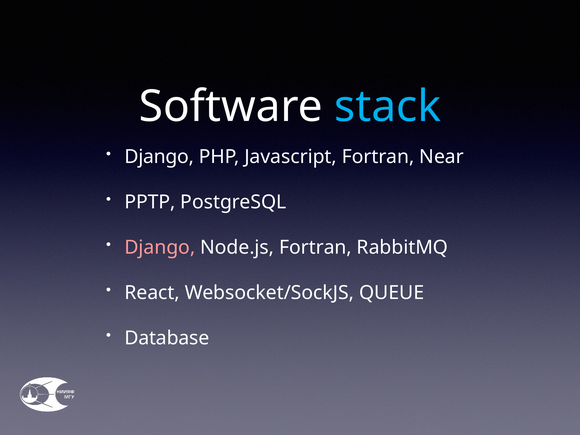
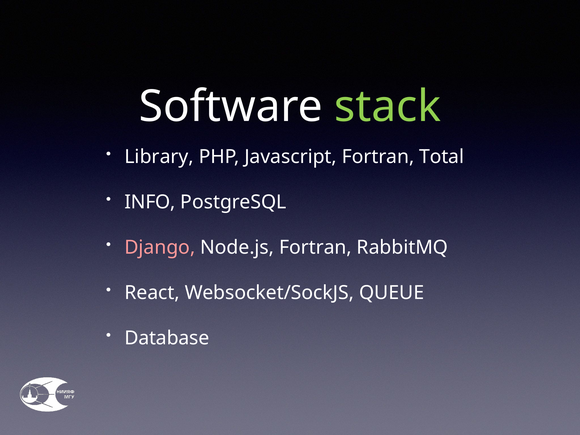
stack colour: light blue -> light green (388, 107)
Django: Django -> Library (159, 157)
Near: Near -> Total (442, 157)
PPTP: PPTP -> INFO (150, 202)
